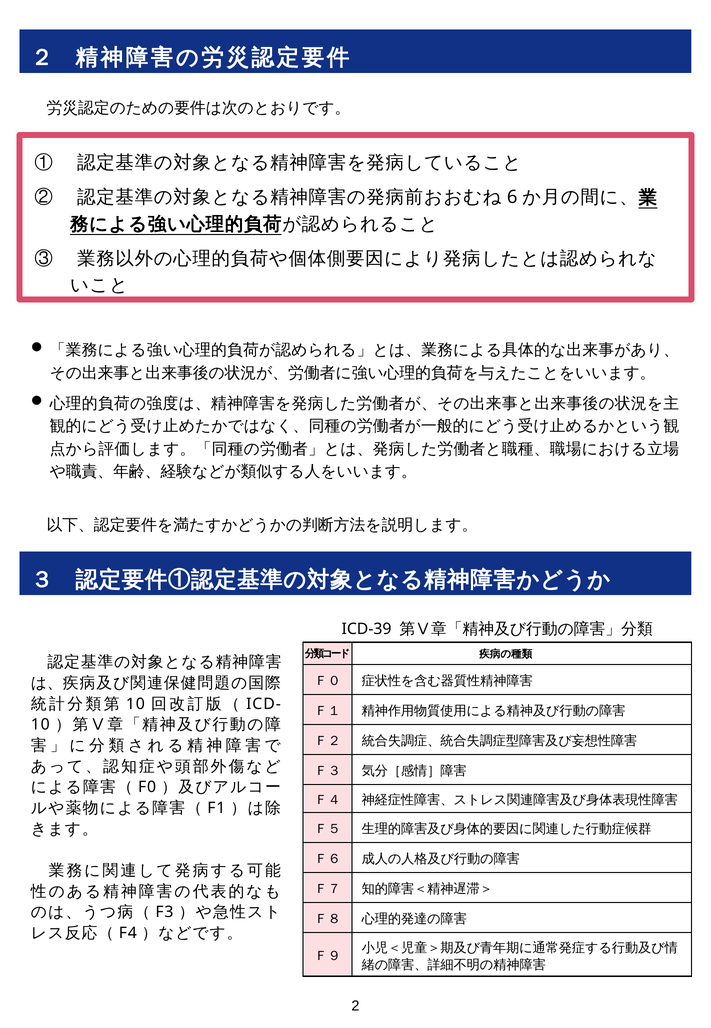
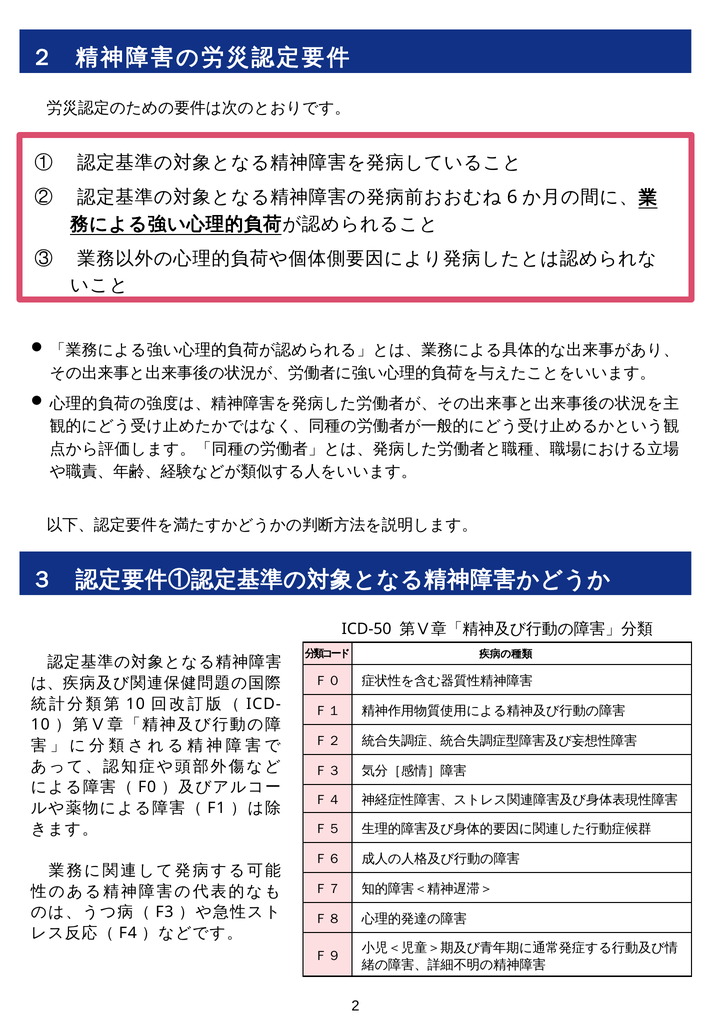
ICD-39: ICD-39 -> ICD-50 (367, 629)
